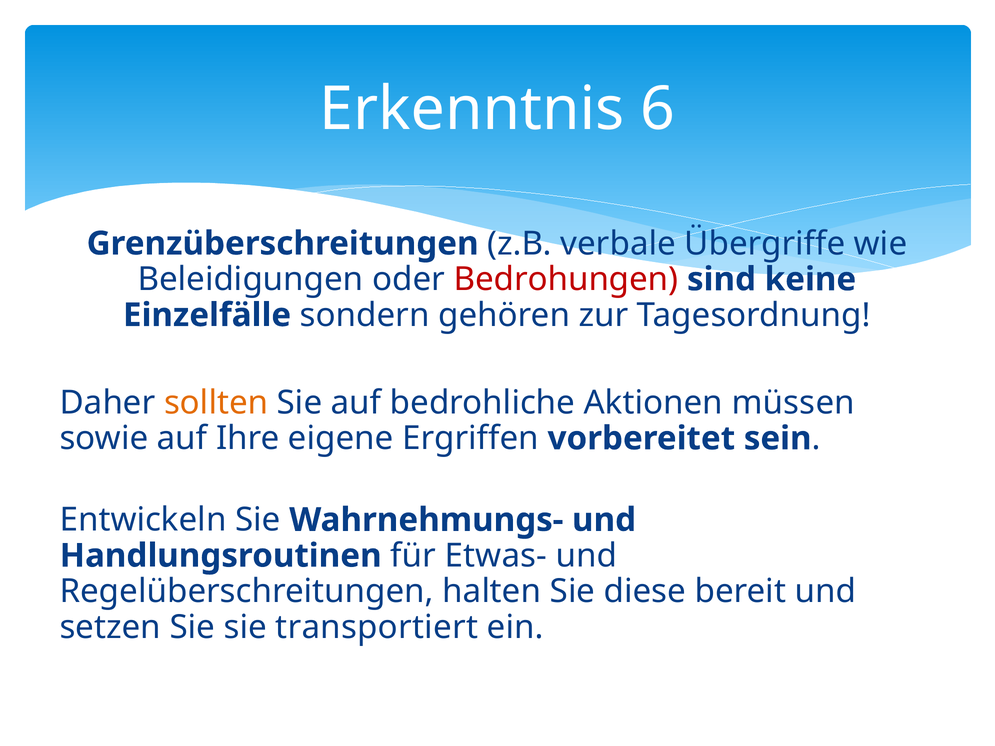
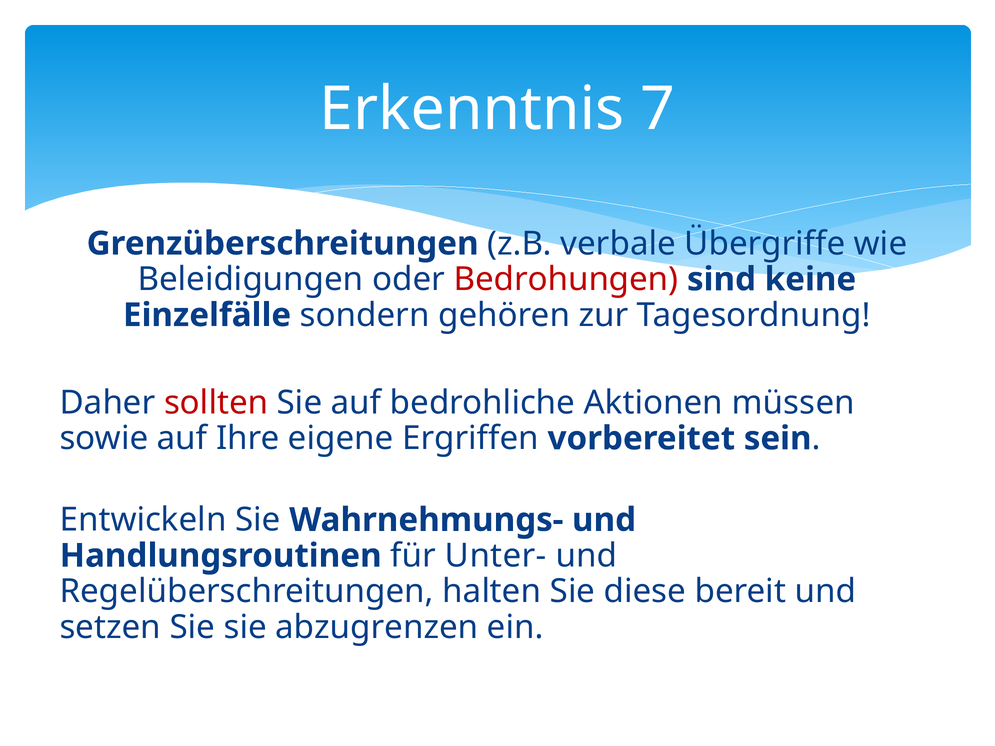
6: 6 -> 7 (658, 109)
sollten colour: orange -> red (216, 403)
Etwas-: Etwas- -> Unter- (496, 556)
transportiert: transportiert -> abzugrenzen (377, 628)
